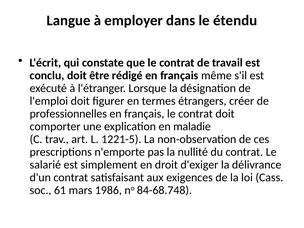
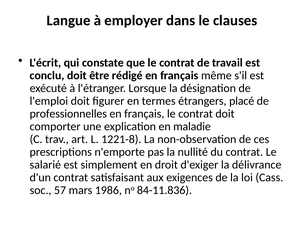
étendu: étendu -> clauses (235, 21)
créer: créer -> placé (242, 101)
1221-5: 1221-5 -> 1221-8 (121, 139)
61: 61 -> 57 (60, 190)
84-68.748: 84-68.748 -> 84-11.836 (164, 190)
